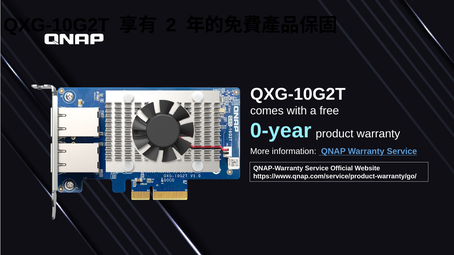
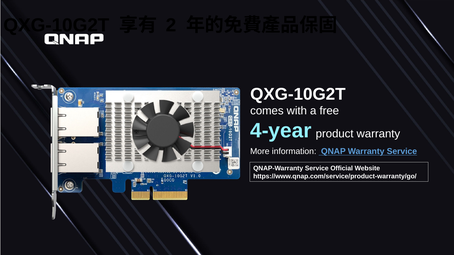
0-year: 0-year -> 4-year (281, 131)
